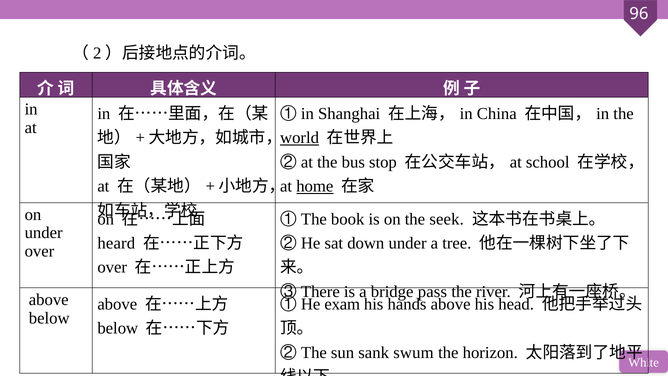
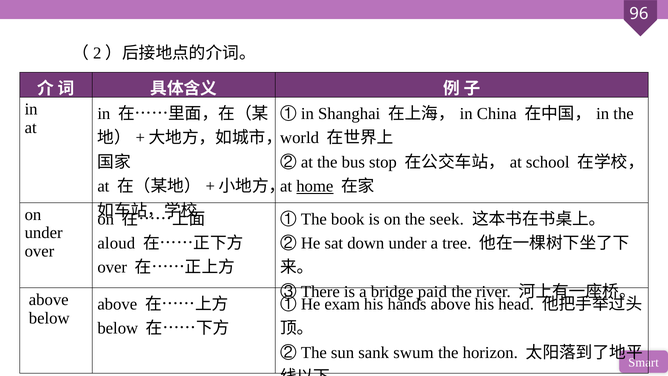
world underline: present -> none (300, 138)
heard: heard -> aloud (116, 243)
pass: pass -> paid (432, 292)
White: White -> Smart (644, 362)
